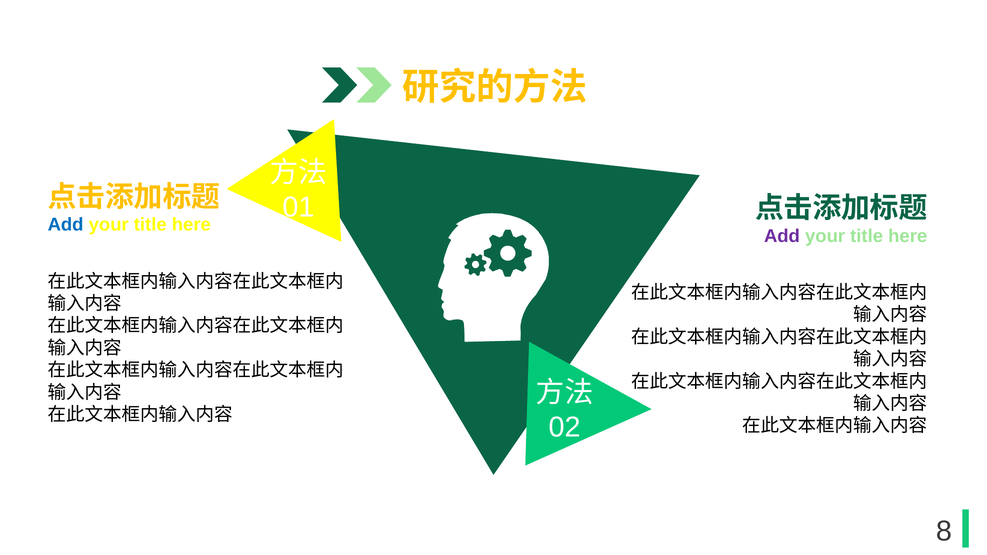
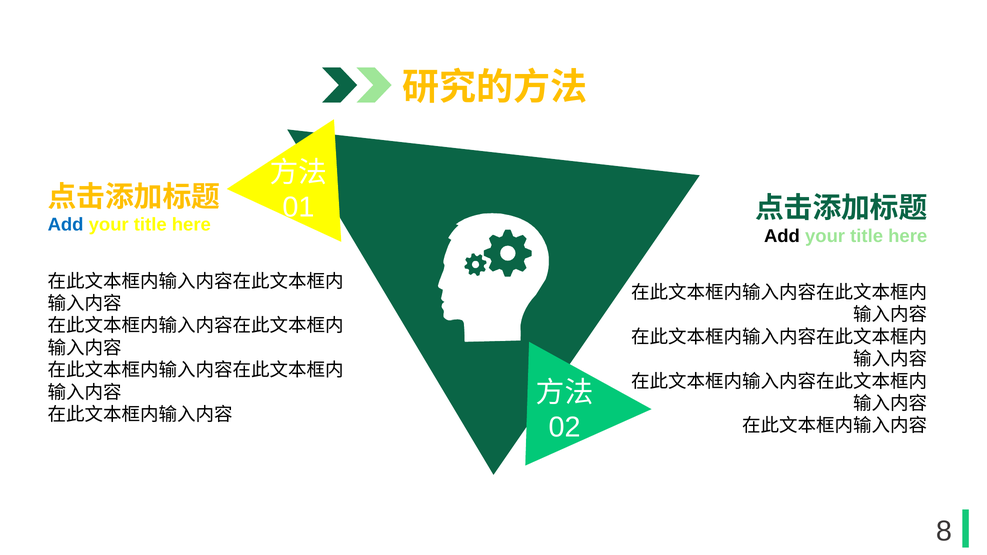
Add colour: purple -> black (782, 236)
